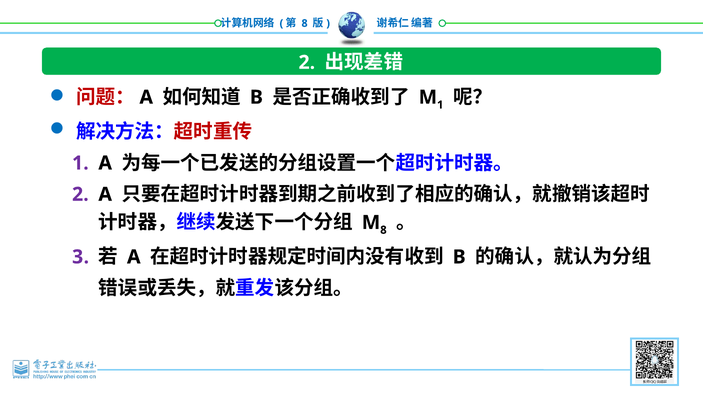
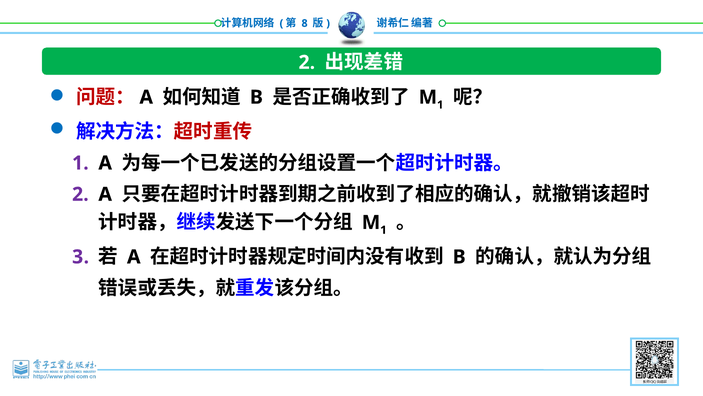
8: 8 -> 1 (383, 230)
